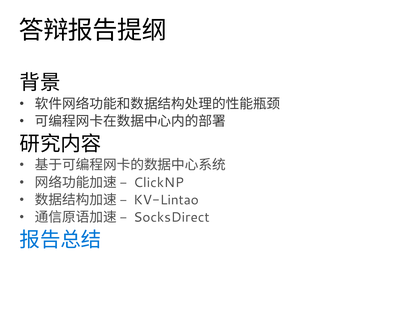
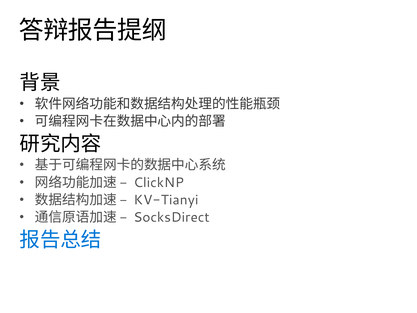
KV-Lintao: KV-Lintao -> KV-Tianyi (166, 200)
